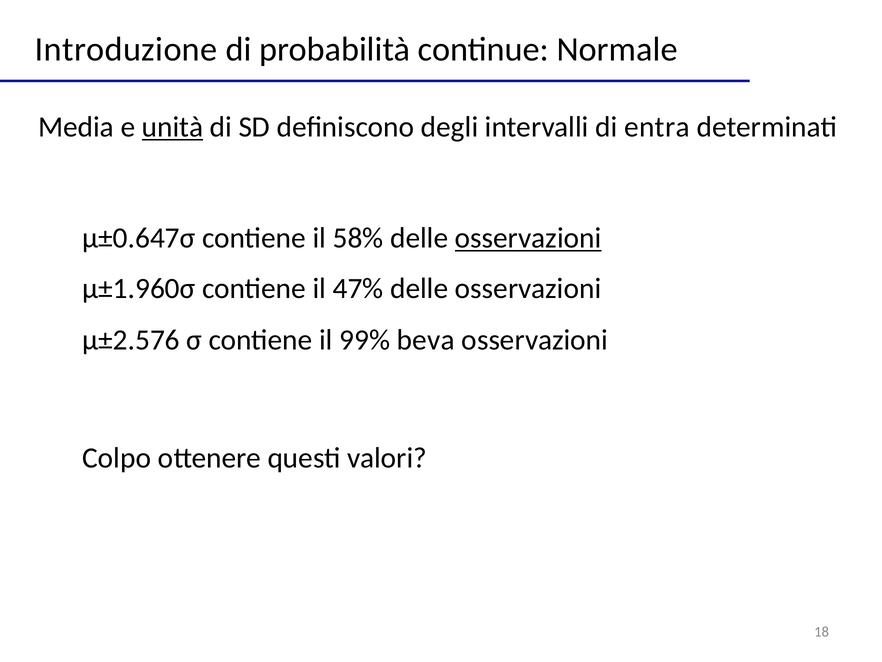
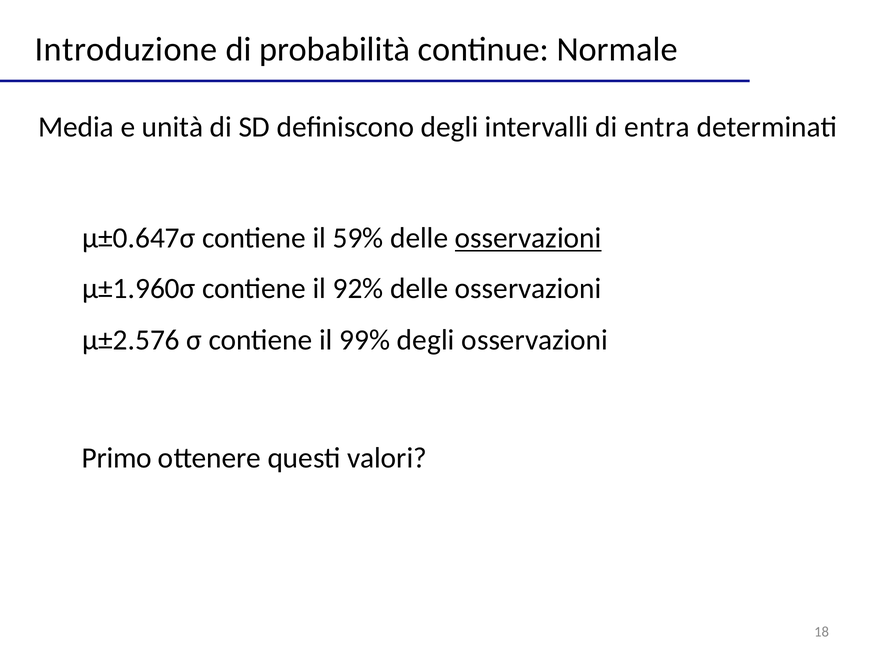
unità underline: present -> none (173, 127)
58%: 58% -> 59% (358, 238)
47%: 47% -> 92% (358, 288)
99% beva: beva -> degli (426, 340)
Colpo: Colpo -> Primo (117, 458)
